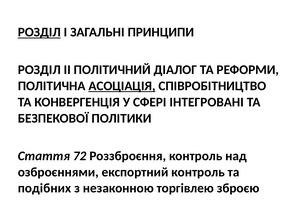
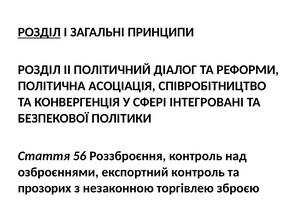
АСОЦІАЦІЯ underline: present -> none (122, 86)
72: 72 -> 56 (80, 156)
подібних: подібних -> прозорих (45, 188)
